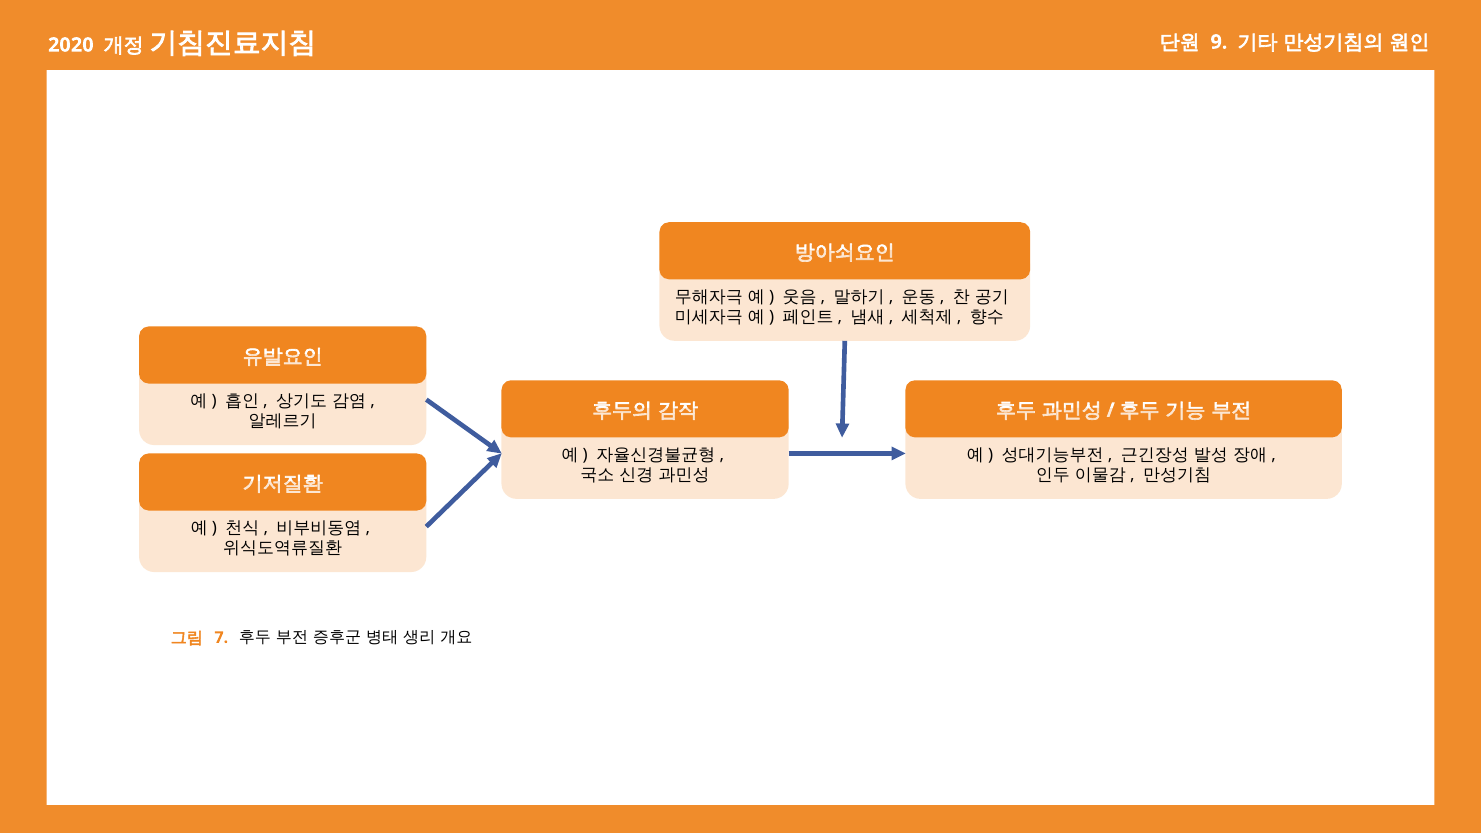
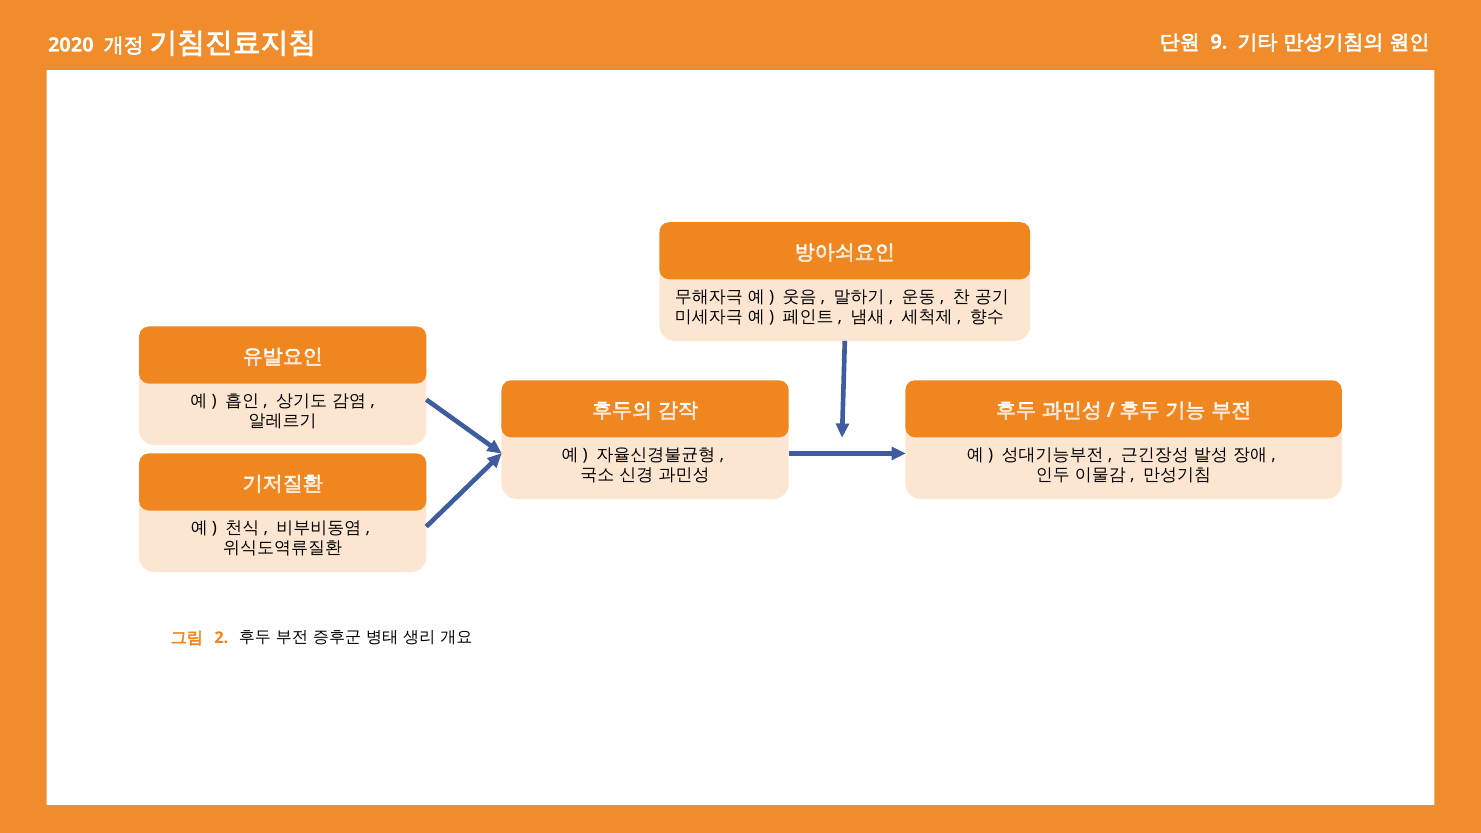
7: 7 -> 2 (221, 638)
